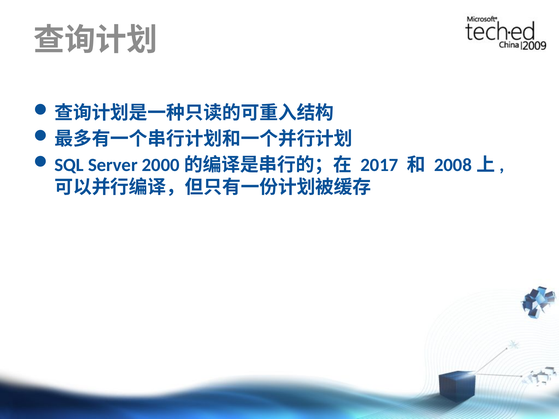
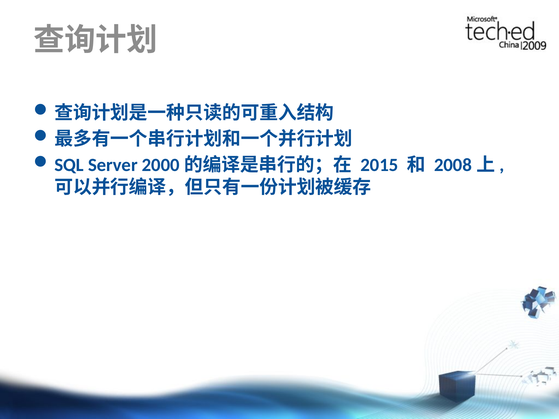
2017: 2017 -> 2015 (379, 165)
